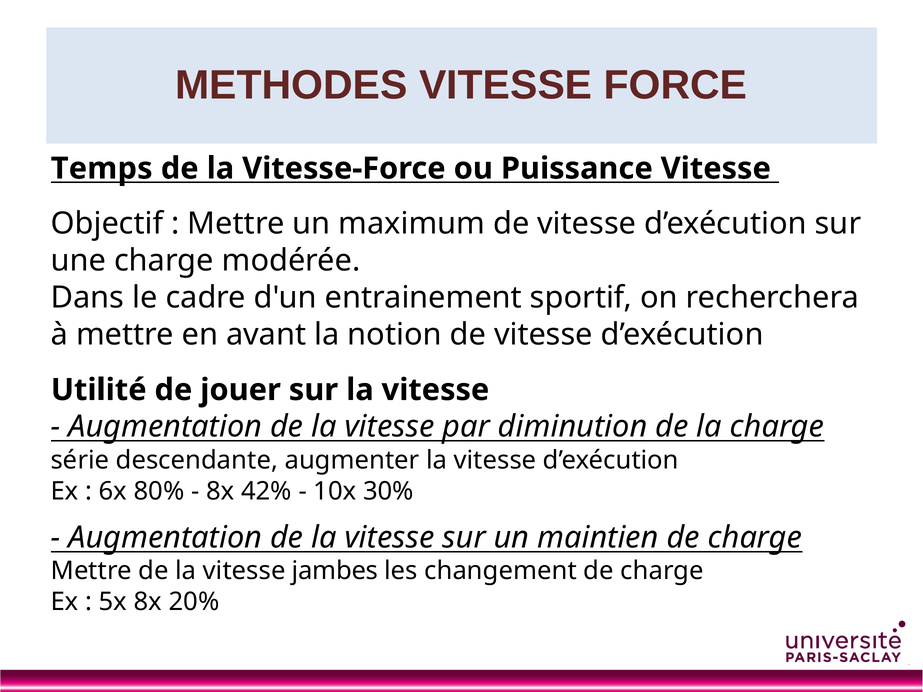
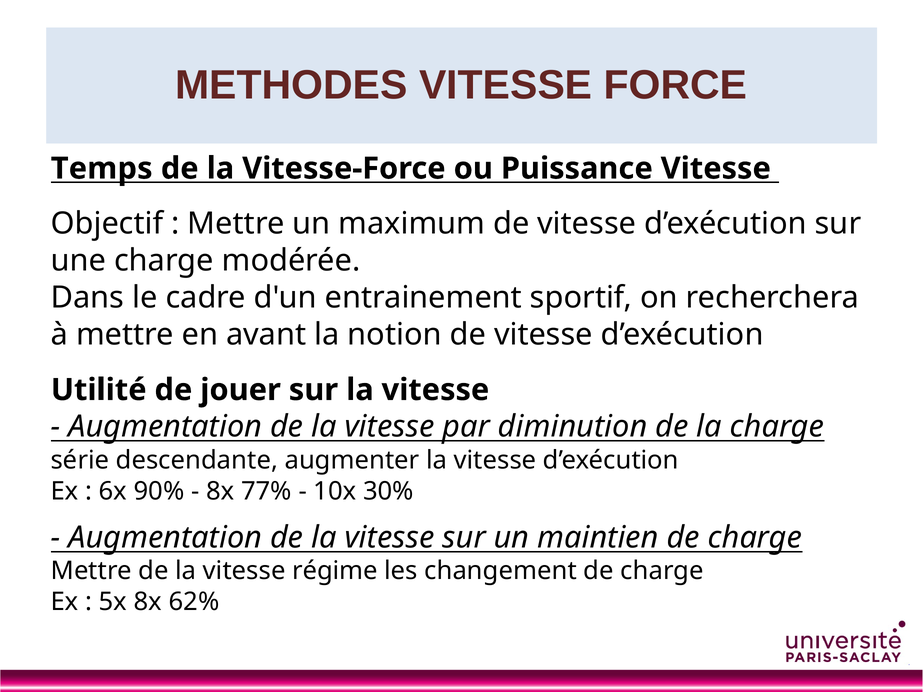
80%: 80% -> 90% (159, 491)
42%: 42% -> 77% (266, 491)
jambes: jambes -> régime (335, 571)
20%: 20% -> 62% (194, 602)
